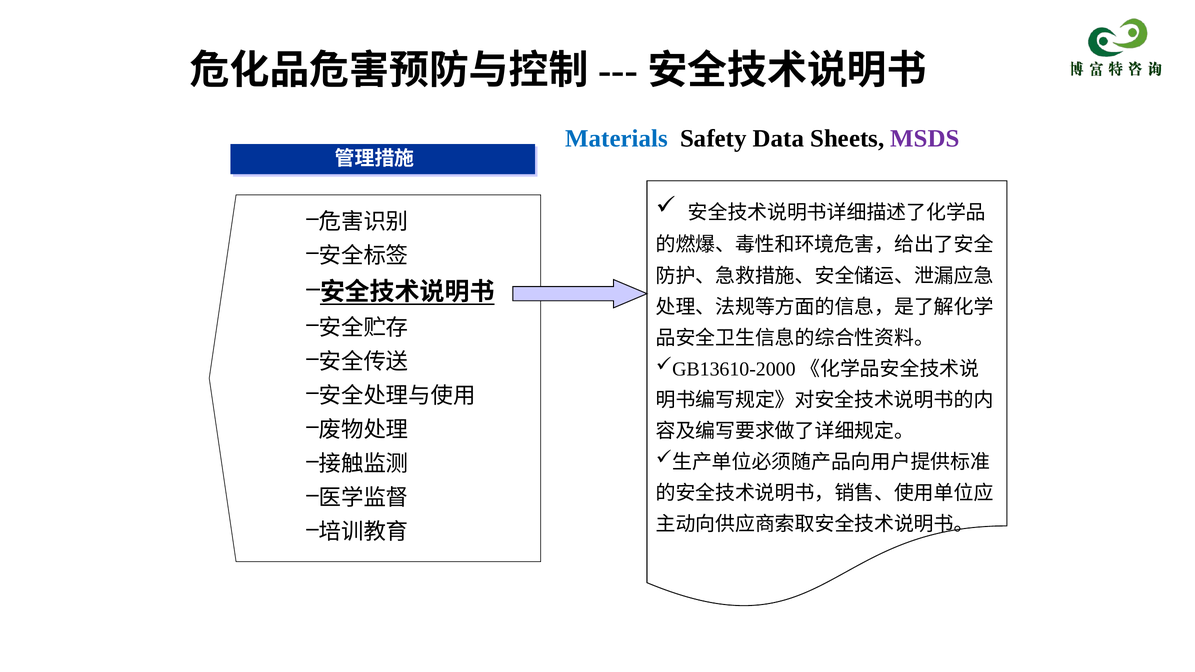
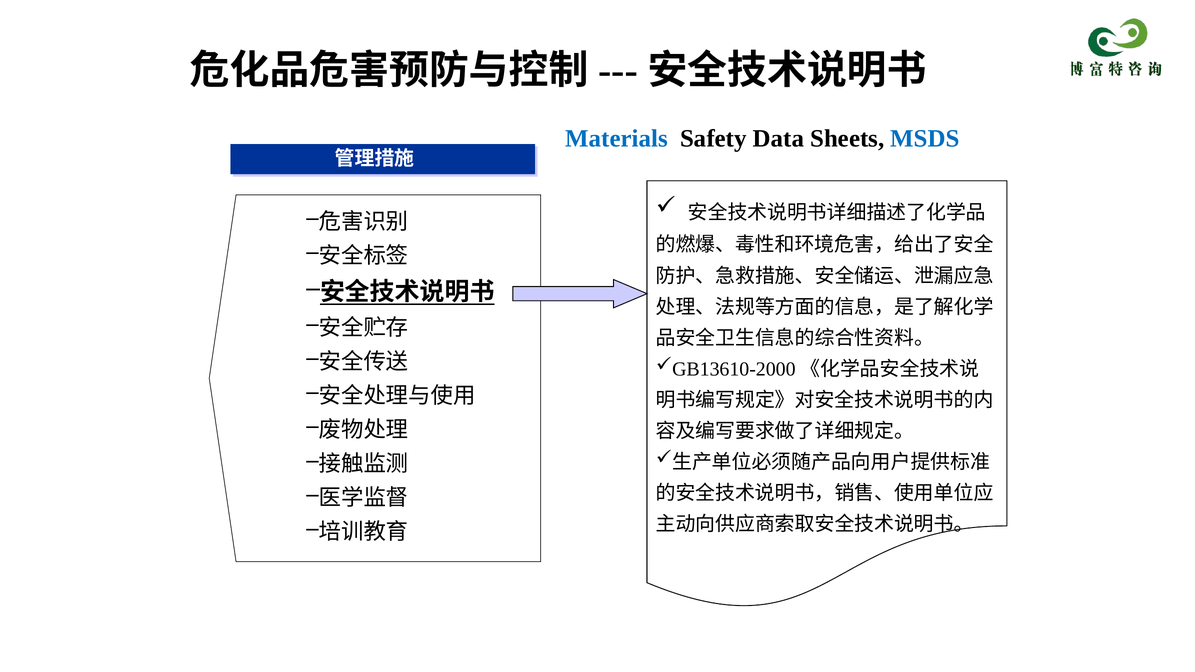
MSDS colour: purple -> blue (925, 138)
